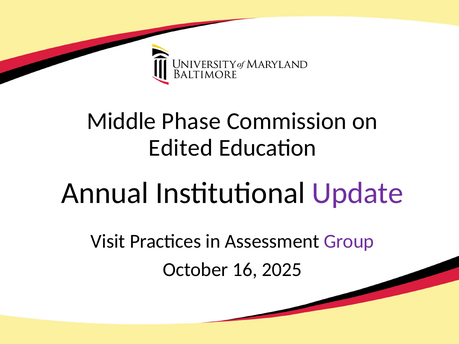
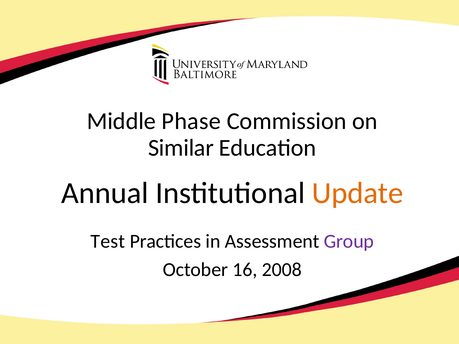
Edited: Edited -> Similar (181, 148)
Update colour: purple -> orange (358, 193)
Visit: Visit -> Test (108, 242)
2025: 2025 -> 2008 (282, 270)
